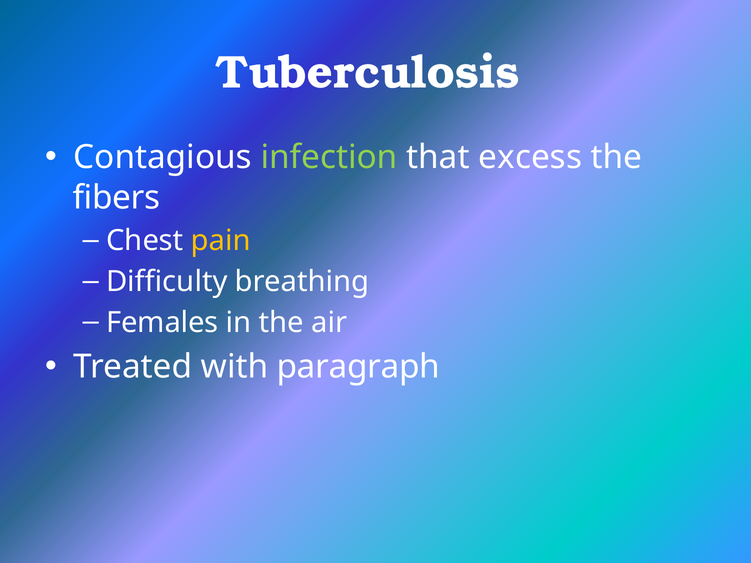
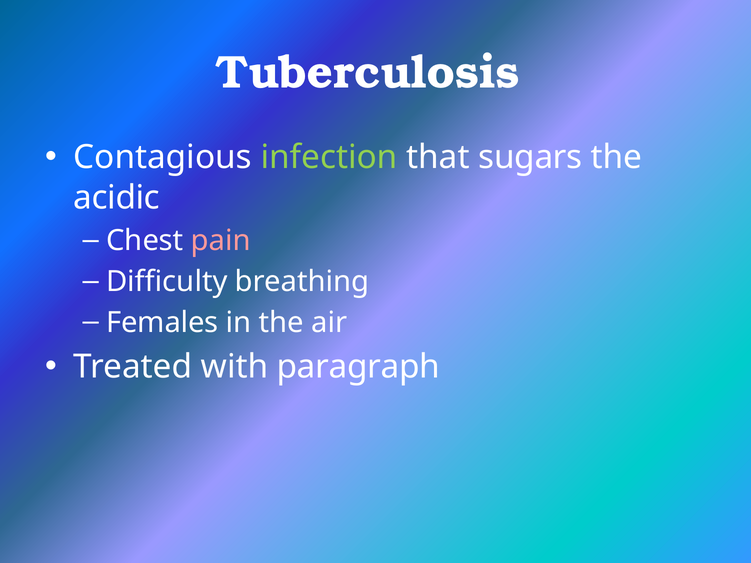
excess: excess -> sugars (530, 158)
fibers: fibers -> acidic (117, 198)
pain colour: yellow -> pink (221, 241)
